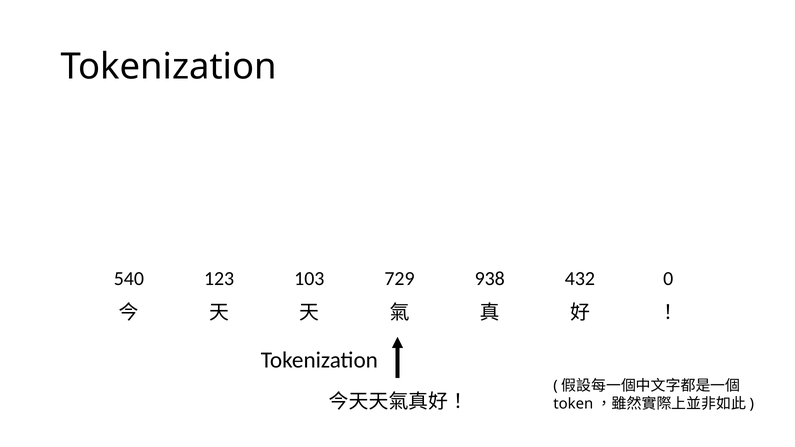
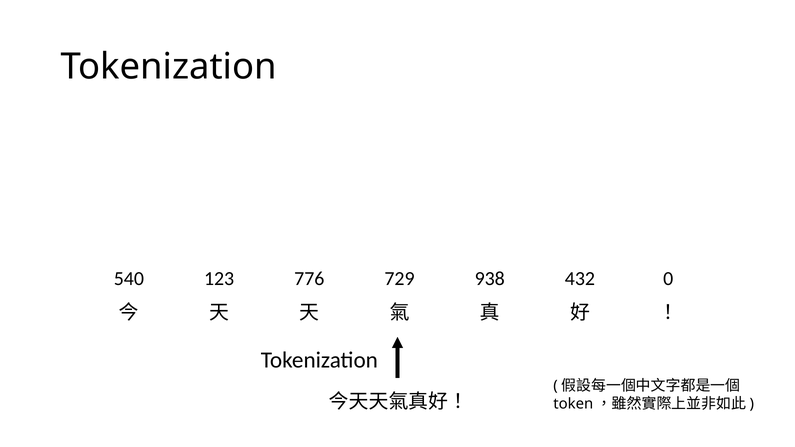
103: 103 -> 776 (309, 279)
